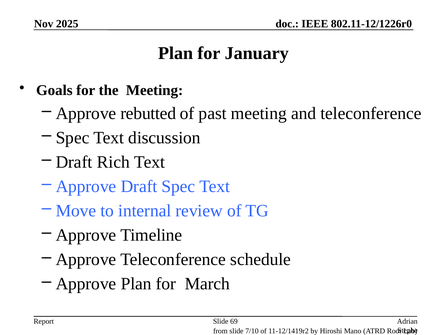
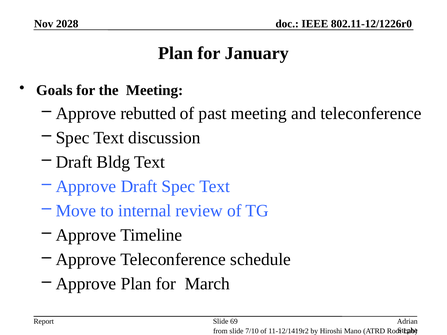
2025: 2025 -> 2028 (67, 24)
Rich: Rich -> Bldg (113, 162)
